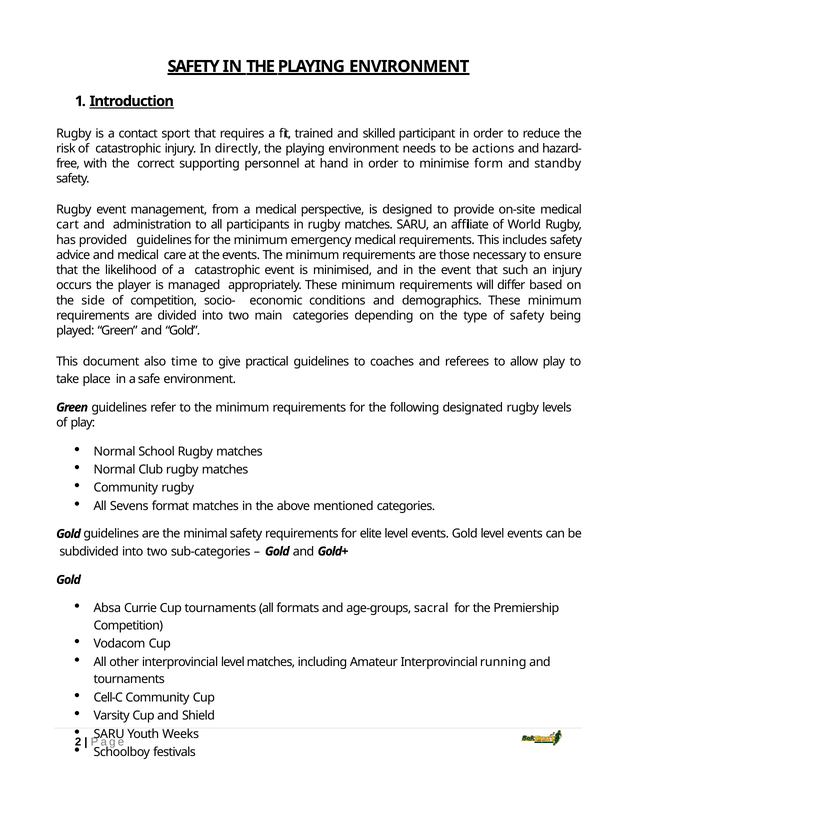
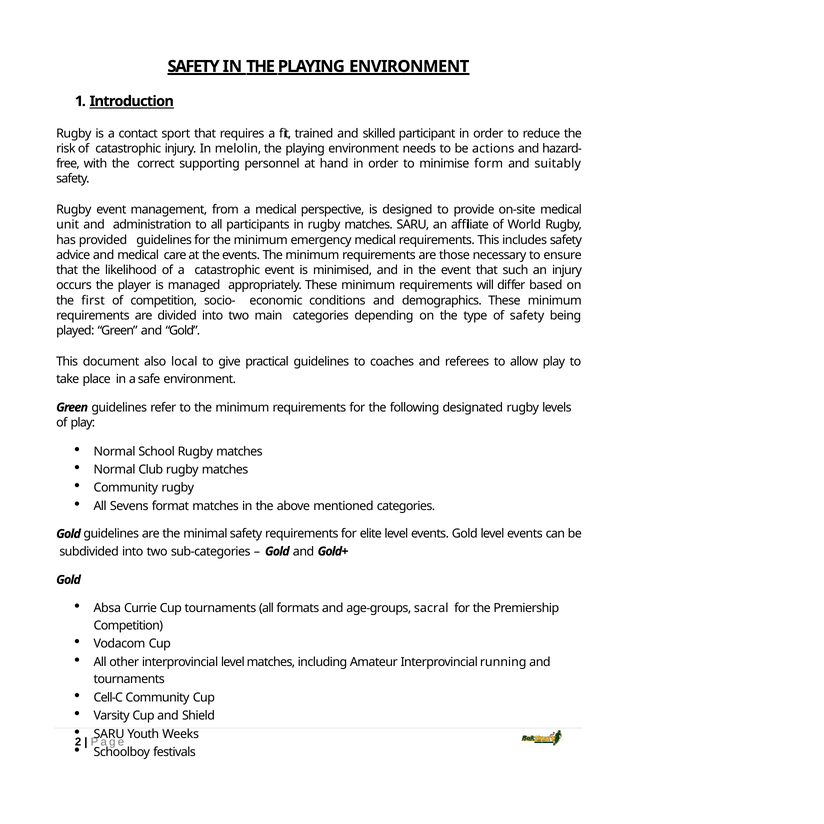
directly: directly -> melolin (238, 149)
standby: standby -> suitably (558, 164)
cart: cart -> unit (68, 225)
side: side -> first (93, 300)
time: time -> local (184, 361)
